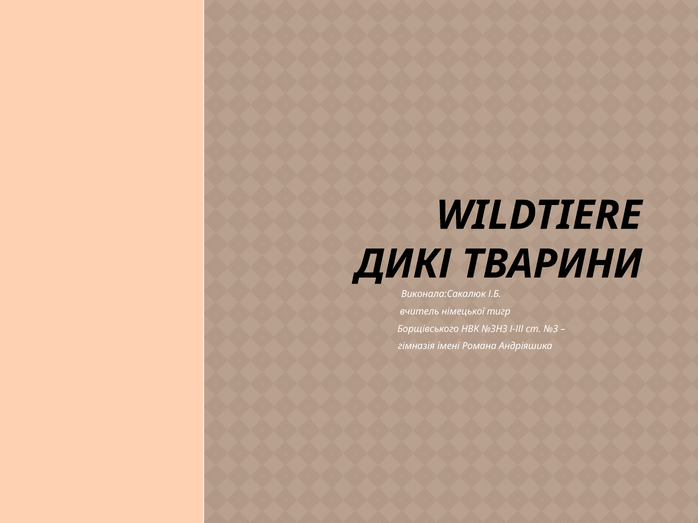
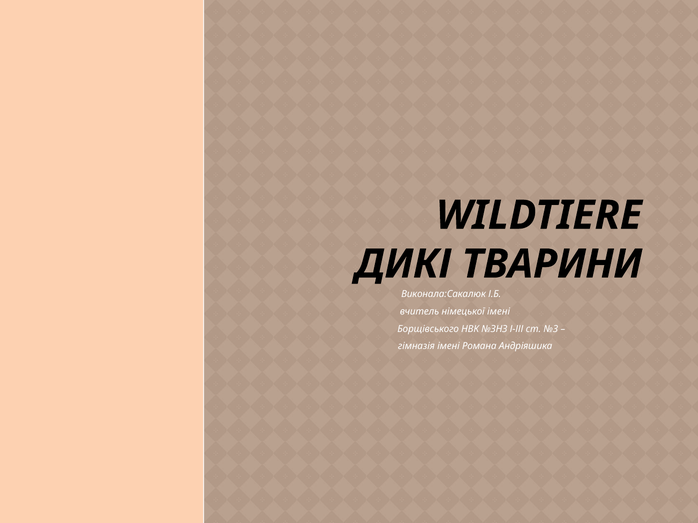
німецької тигр: тигр -> імені (499, 312)
